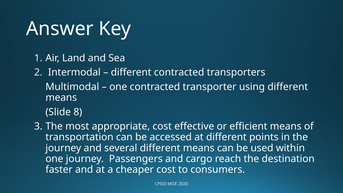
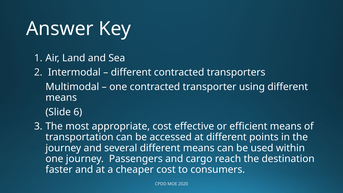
8: 8 -> 6 (78, 112)
